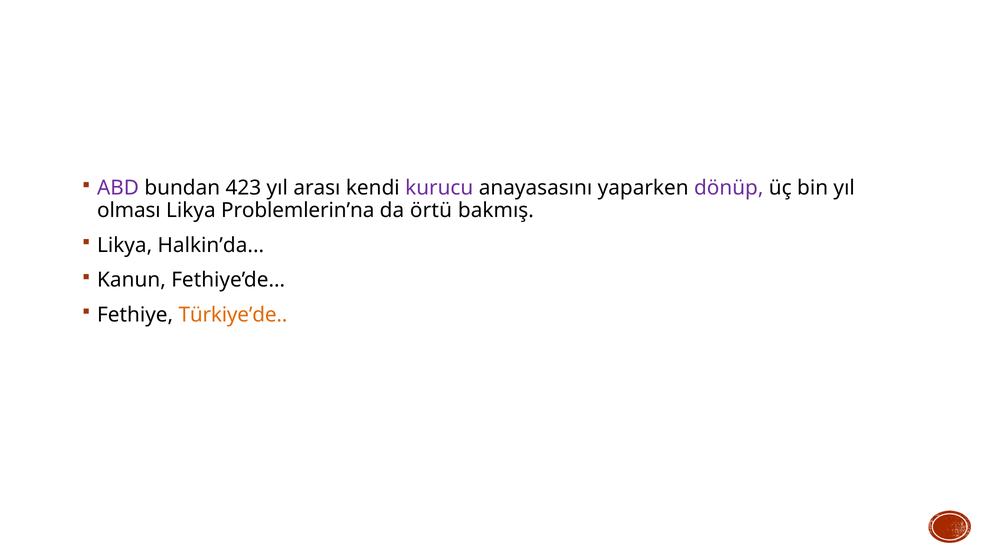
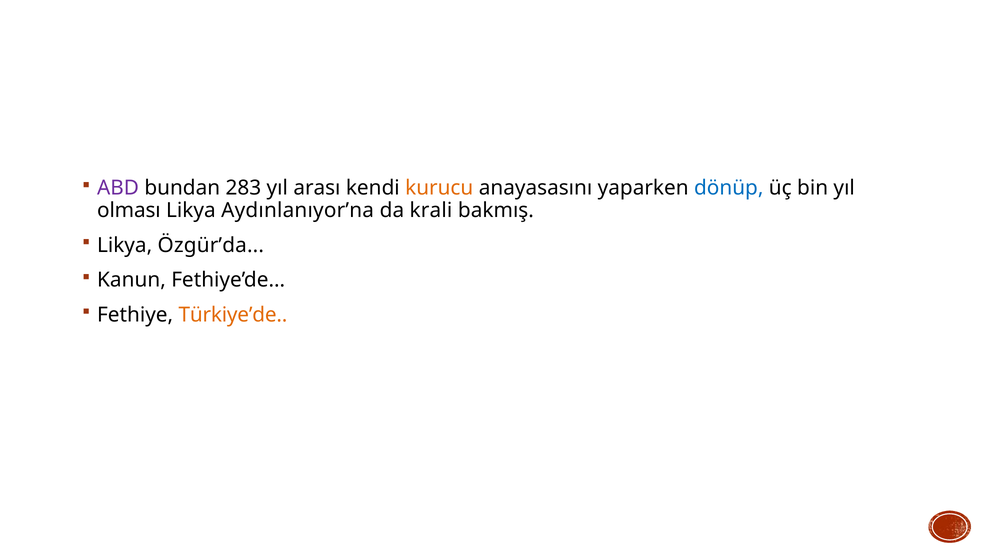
423: 423 -> 283 (243, 188)
kurucu colour: purple -> orange (439, 188)
dönüp colour: purple -> blue (729, 188)
Problemlerin’na: Problemlerin’na -> Aydınlanıyor’na (298, 210)
örtü: örtü -> krali (431, 210)
Halkin’da: Halkin’da -> Özgür’da (211, 245)
